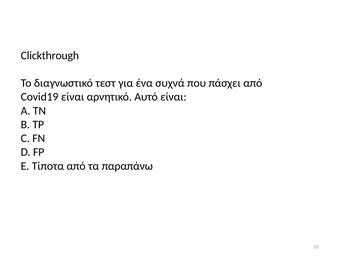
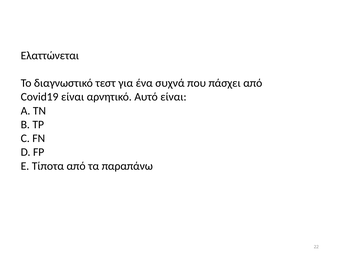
Clickthrough: Clickthrough -> Ελαττώνεται (50, 56)
